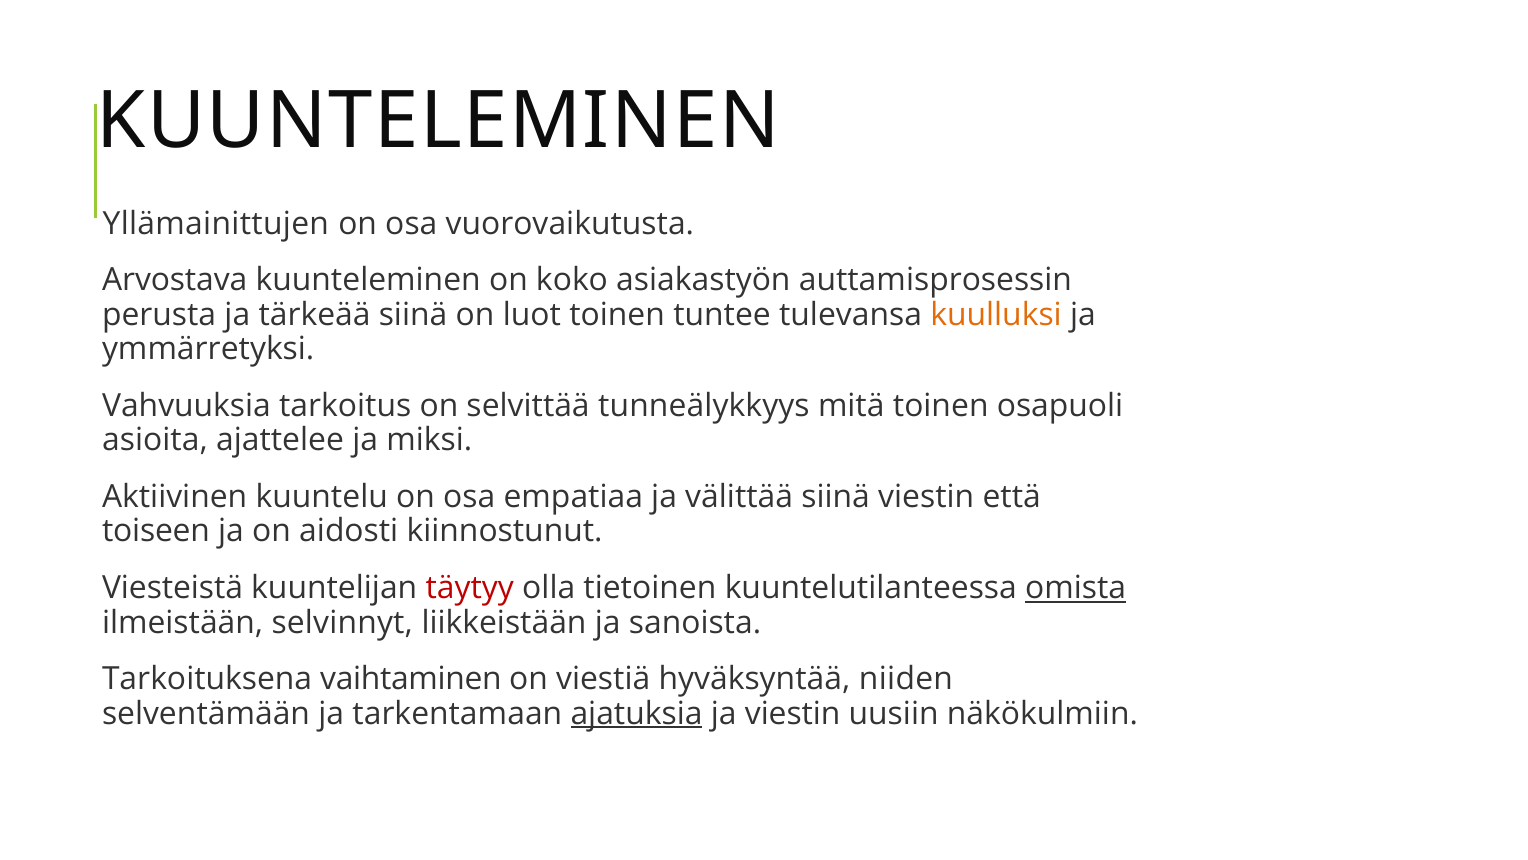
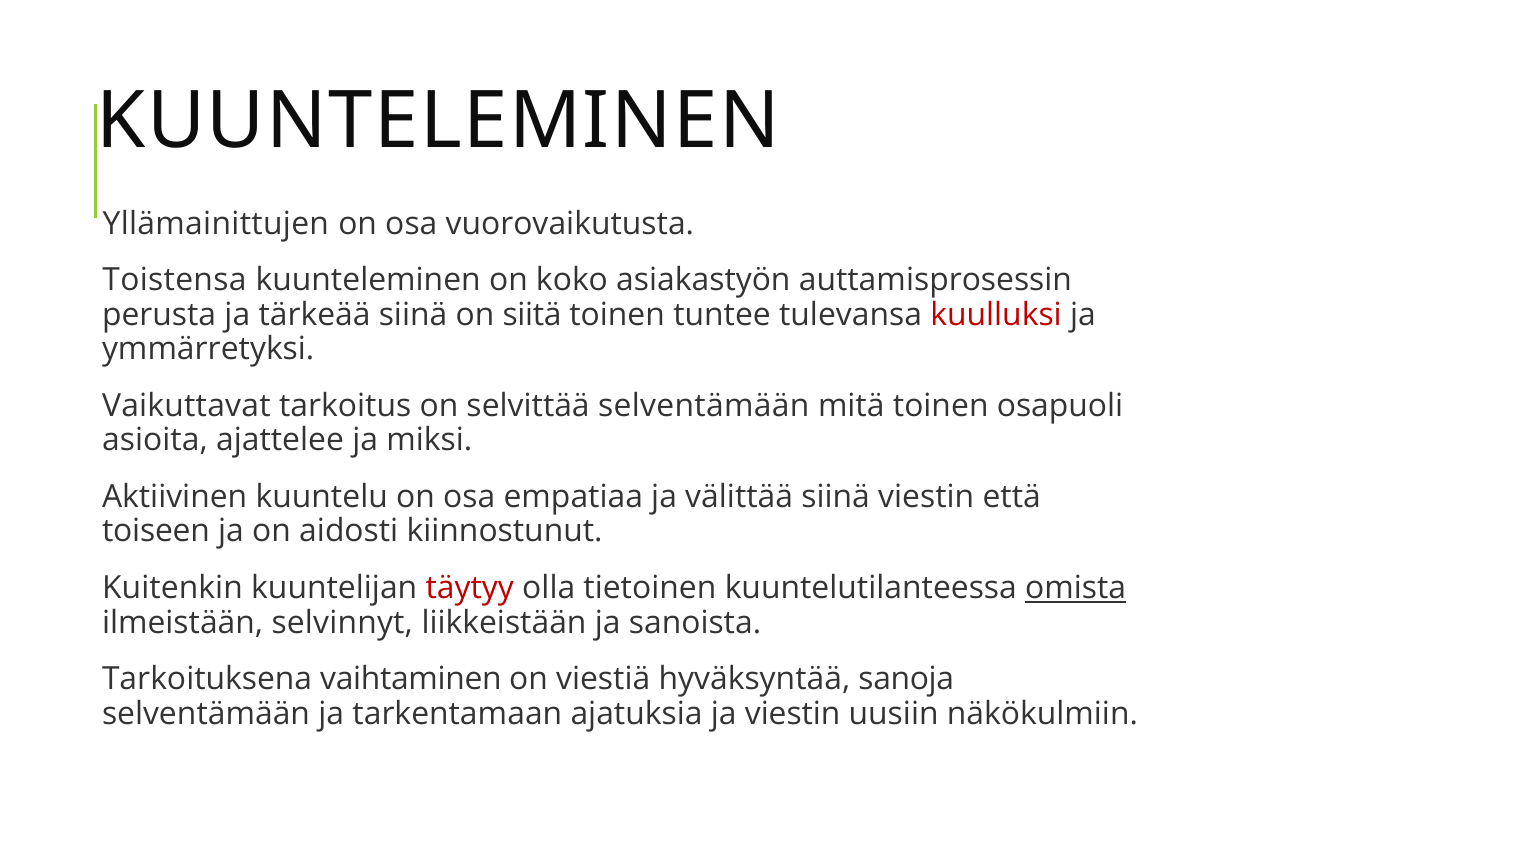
Arvostava: Arvostava -> Toistensa (174, 280)
luot: luot -> siitä (532, 315)
kuulluksi colour: orange -> red (996, 315)
Vahvuuksia: Vahvuuksia -> Vaikuttavat (186, 406)
selvittää tunneälykkyys: tunneälykkyys -> selventämään (704, 406)
Viesteistä: Viesteistä -> Kuitenkin (172, 588)
niiden: niiden -> sanoja (906, 679)
ajatuksia underline: present -> none (637, 713)
